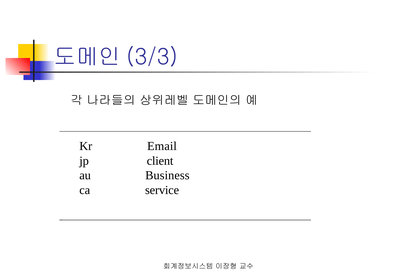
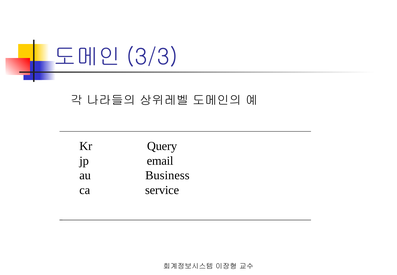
Email: Email -> Query (162, 146)
client: client -> email (160, 161)
